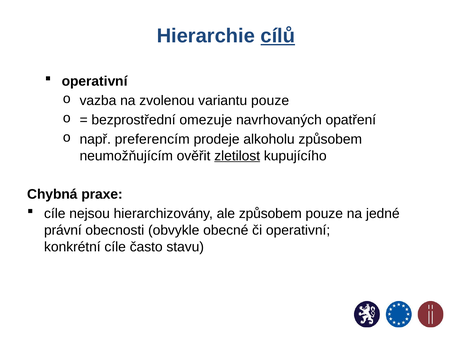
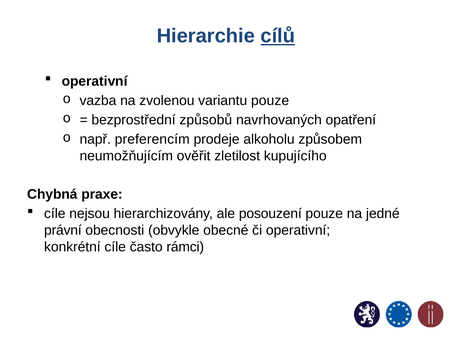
omezuje: omezuje -> způsobů (206, 120)
zletilost underline: present -> none (237, 156)
ale způsobem: způsobem -> posouzení (270, 214)
stavu: stavu -> rámci (185, 247)
